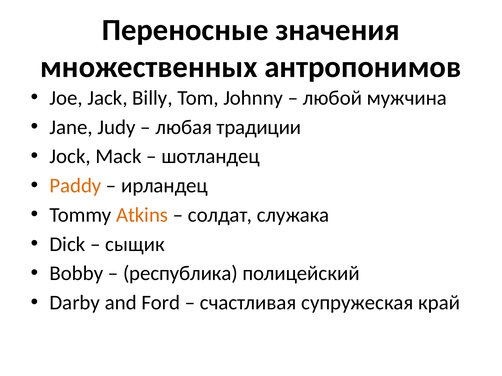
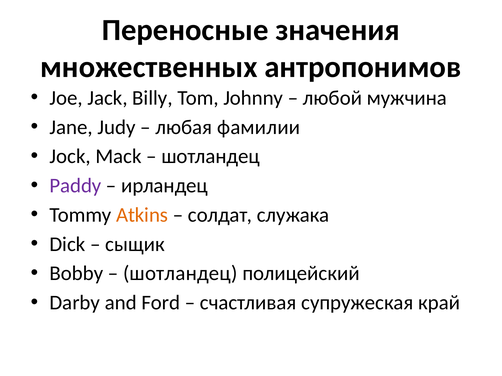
традиции: традиции -> фамилии (259, 127)
Paddy colour: orange -> purple (75, 186)
республика: республика -> шотландец (180, 274)
